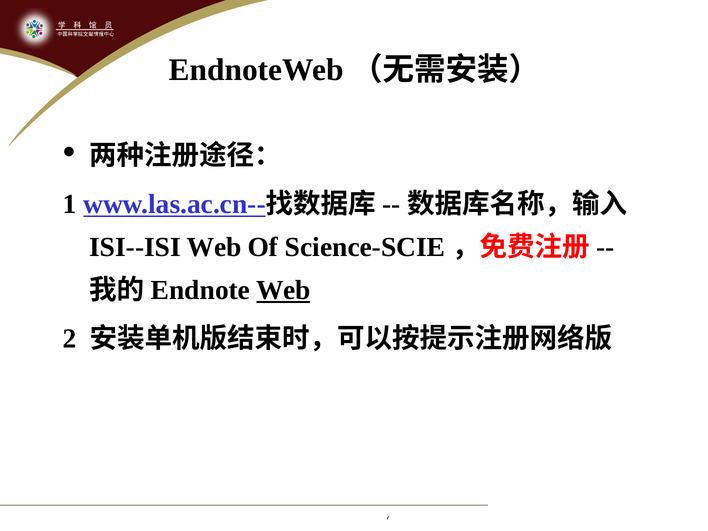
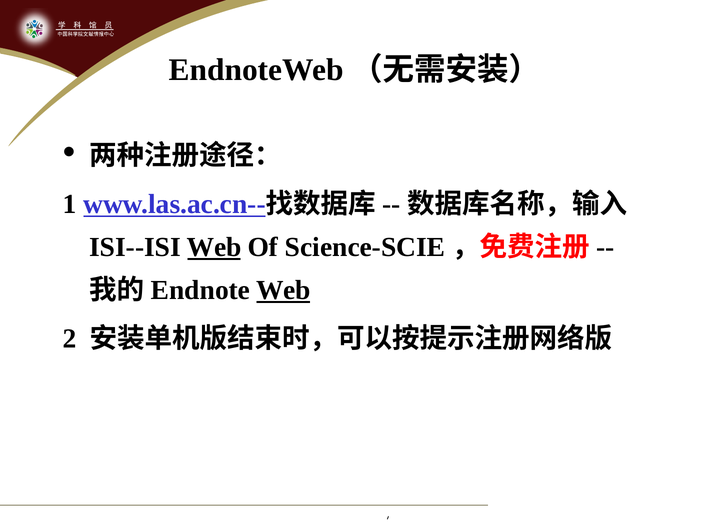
Web underline: none -> present (214, 247)
